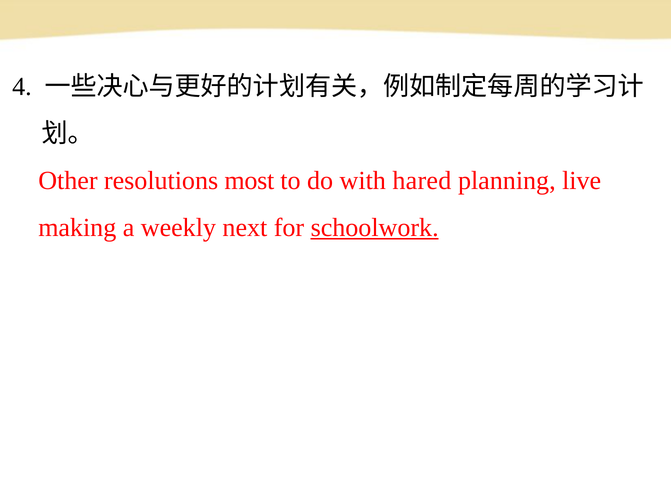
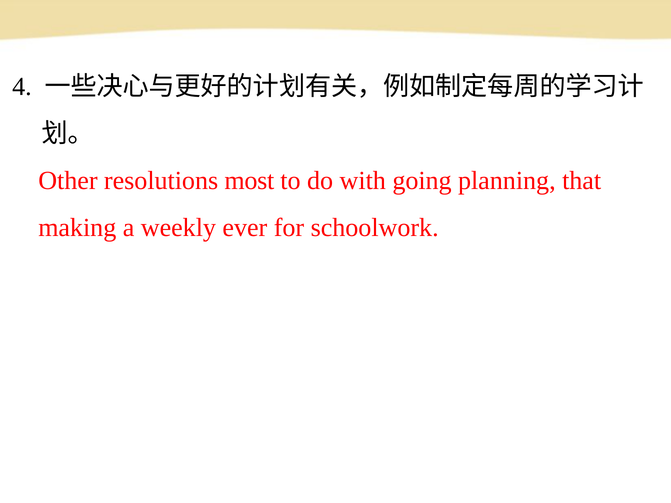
hared: hared -> going (422, 181)
live: live -> that (582, 181)
next: next -> ever (245, 228)
schoolwork underline: present -> none (375, 228)
